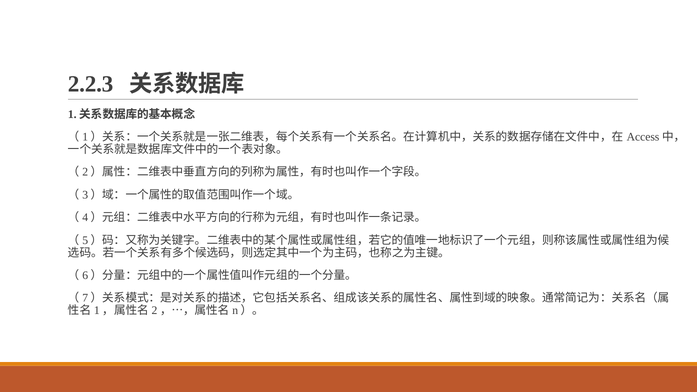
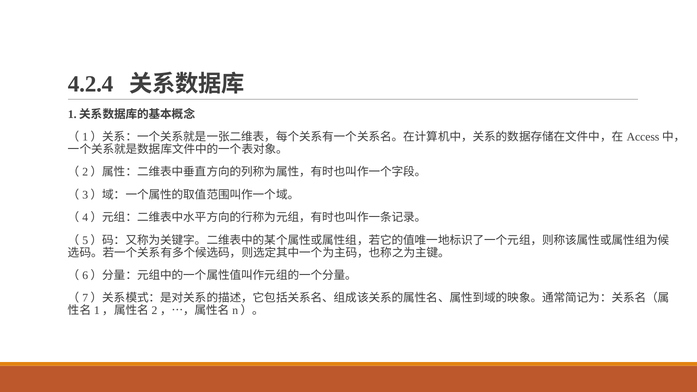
2.2.3: 2.2.3 -> 4.2.4 (91, 84)
